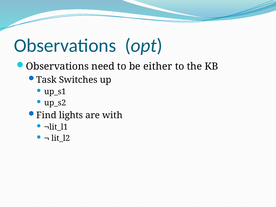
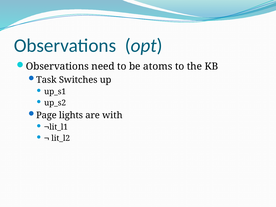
either: either -> atoms (158, 66)
Find: Find -> Page (46, 115)
